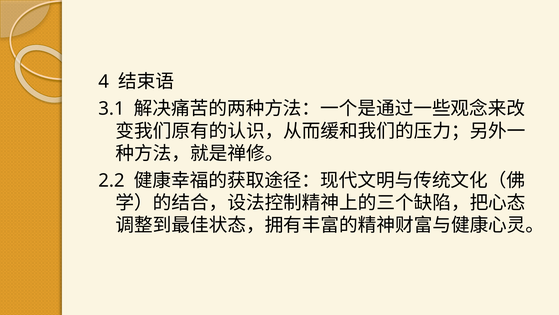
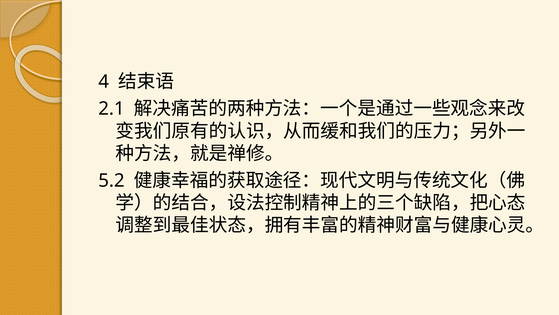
3.1: 3.1 -> 2.1 (111, 109)
2.2: 2.2 -> 5.2 (111, 180)
